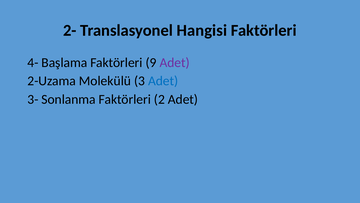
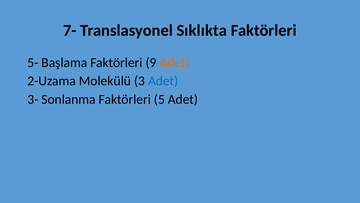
2-: 2- -> 7- (70, 30)
Hangisi: Hangisi -> Sıklıkta (202, 30)
4-: 4- -> 5- (33, 62)
Adet colour: purple -> orange (175, 62)
2: 2 -> 5 (159, 99)
